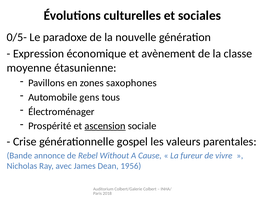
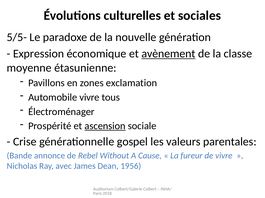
0/5-: 0/5- -> 5/5- (17, 37)
avènement underline: none -> present (168, 54)
saxophones: saxophones -> exclamation (132, 83)
Automobile gens: gens -> vivre (90, 98)
